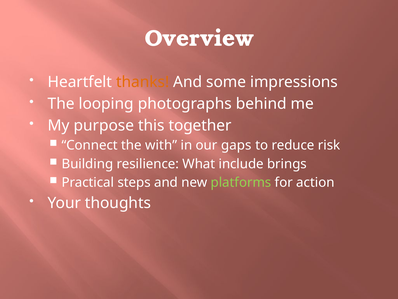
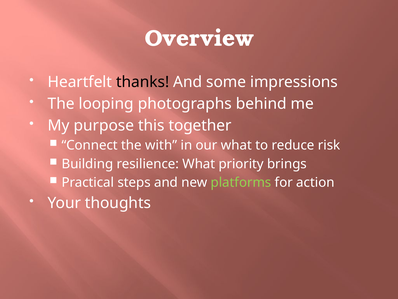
thanks colour: orange -> black (143, 82)
our gaps: gaps -> what (236, 145)
include: include -> priority (241, 164)
